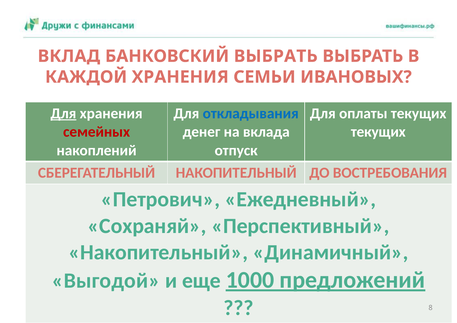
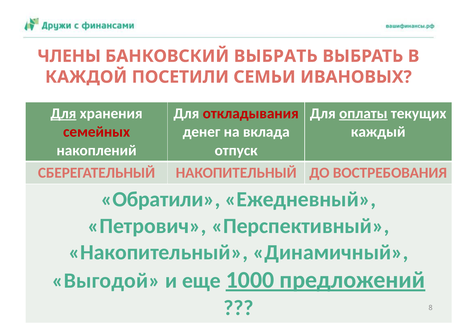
ВКЛАД: ВКЛАД -> ЧЛЕНЫ (69, 56)
КАЖДОЙ ХРАНЕНИЯ: ХРАНЕНИЯ -> ПОСЕТИЛИ (180, 77)
откладывания colour: blue -> red (251, 113)
оплаты underline: none -> present (363, 113)
текущих: текущих -> каждый (378, 132)
Петрович: Петрович -> Обратили (161, 200)
Сохраняй: Сохраняй -> Петрович (147, 226)
